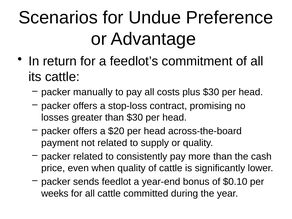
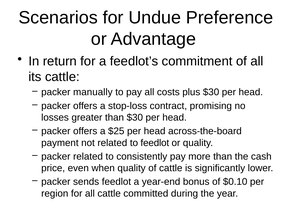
$20: $20 -> $25 (116, 131)
to supply: supply -> feedlot (155, 143)
weeks: weeks -> region (55, 193)
